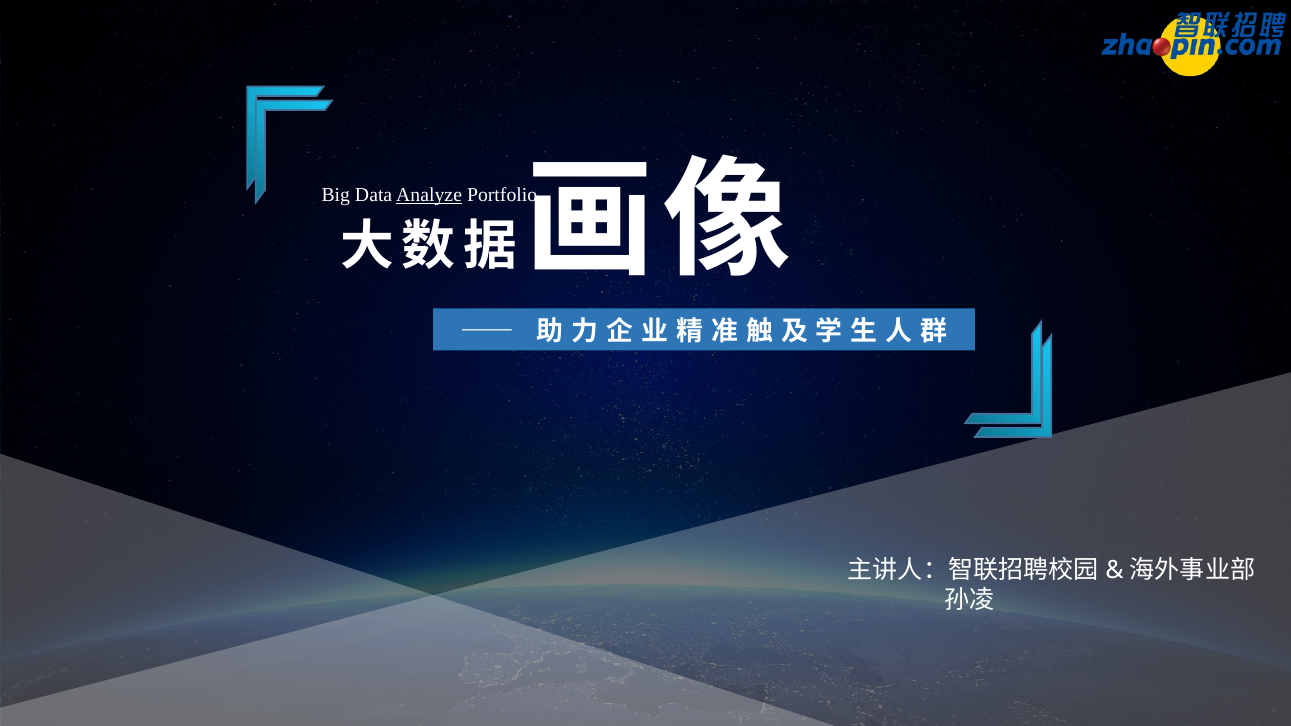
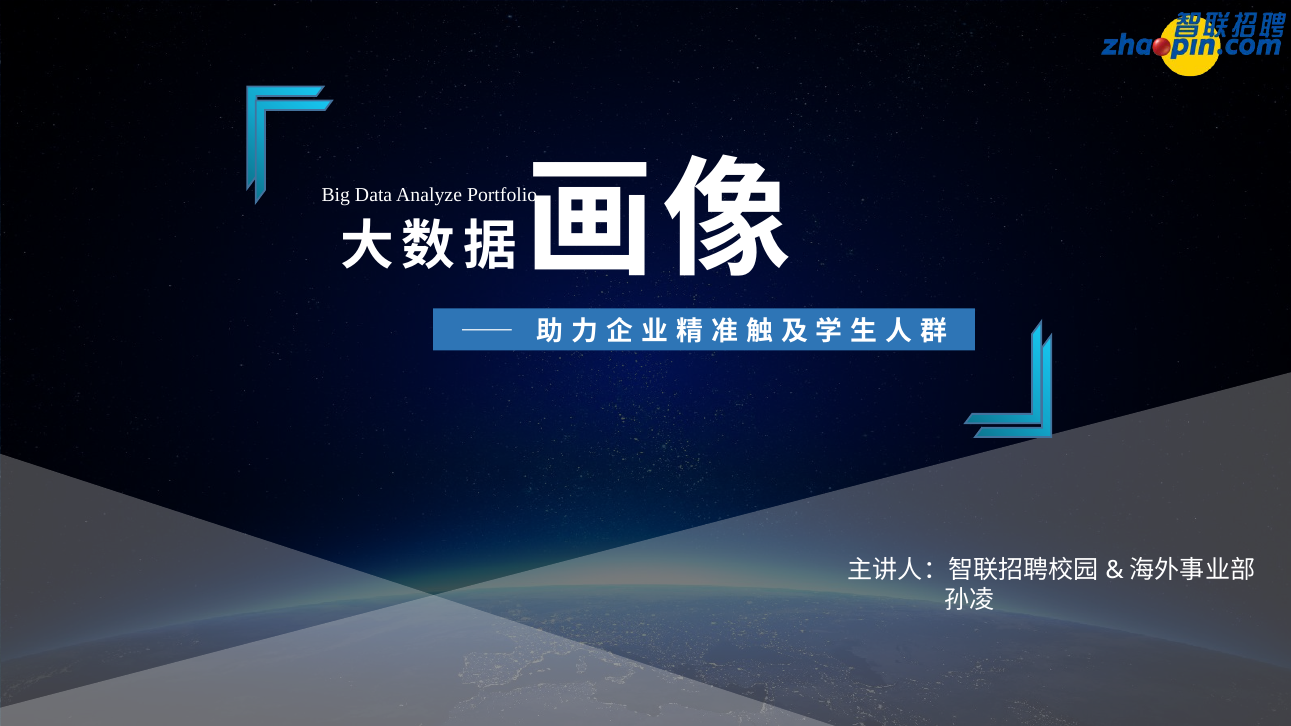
Analyze underline: present -> none (429, 195)
